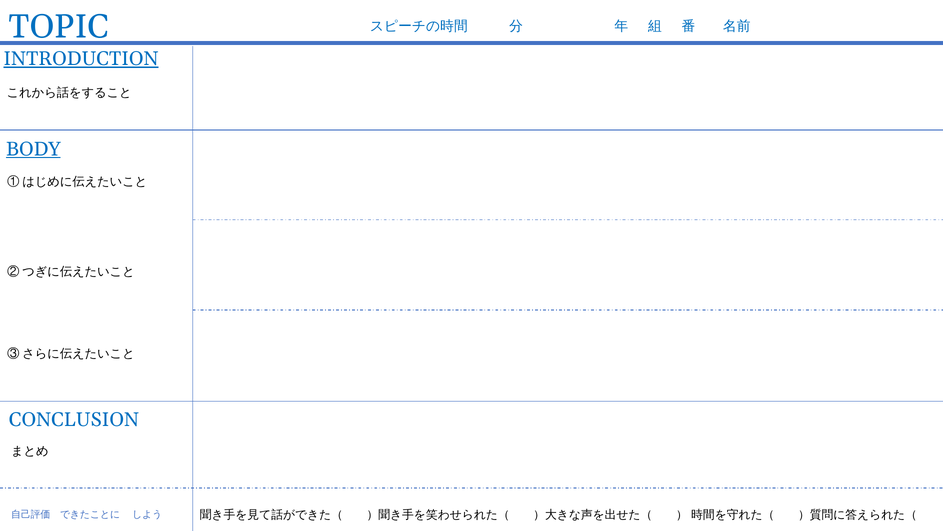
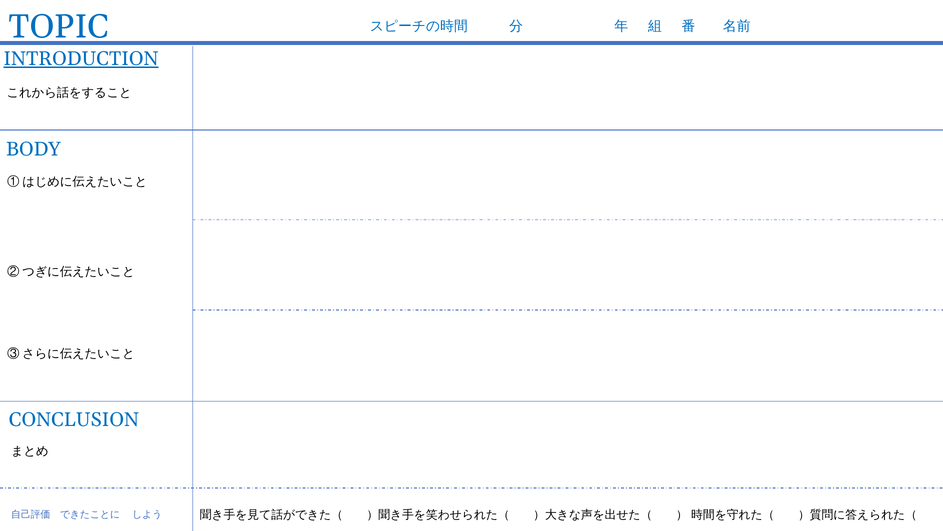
BODY underline: present -> none (33, 149)
